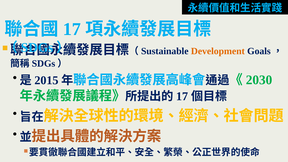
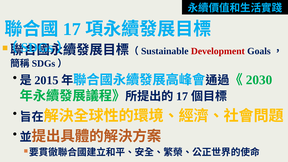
Development colour: orange -> red (218, 51)
